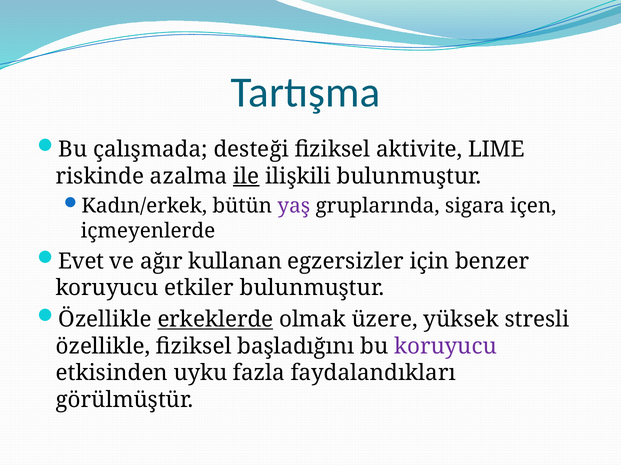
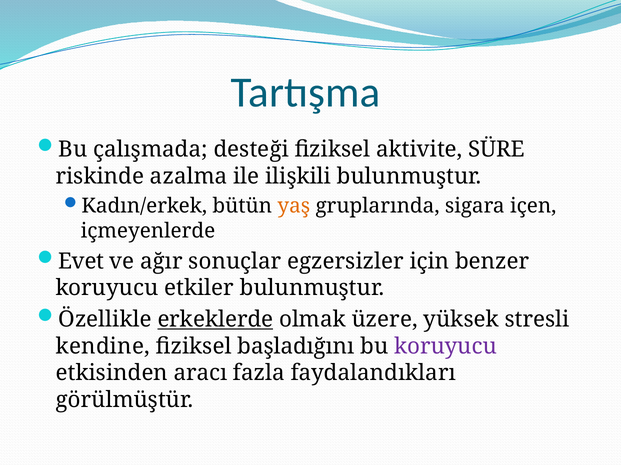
LIME: LIME -> SÜRE (496, 150)
ile underline: present -> none (246, 176)
yaş colour: purple -> orange (294, 206)
kullanan: kullanan -> sonuçlar (235, 262)
özellikle: özellikle -> kendine (103, 347)
uyku: uyku -> aracı (200, 374)
